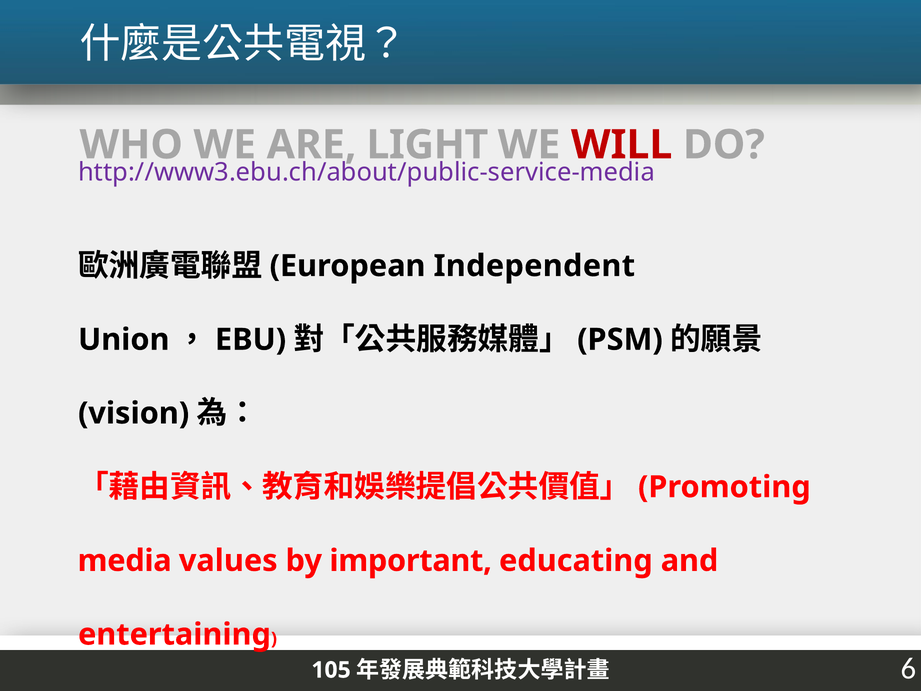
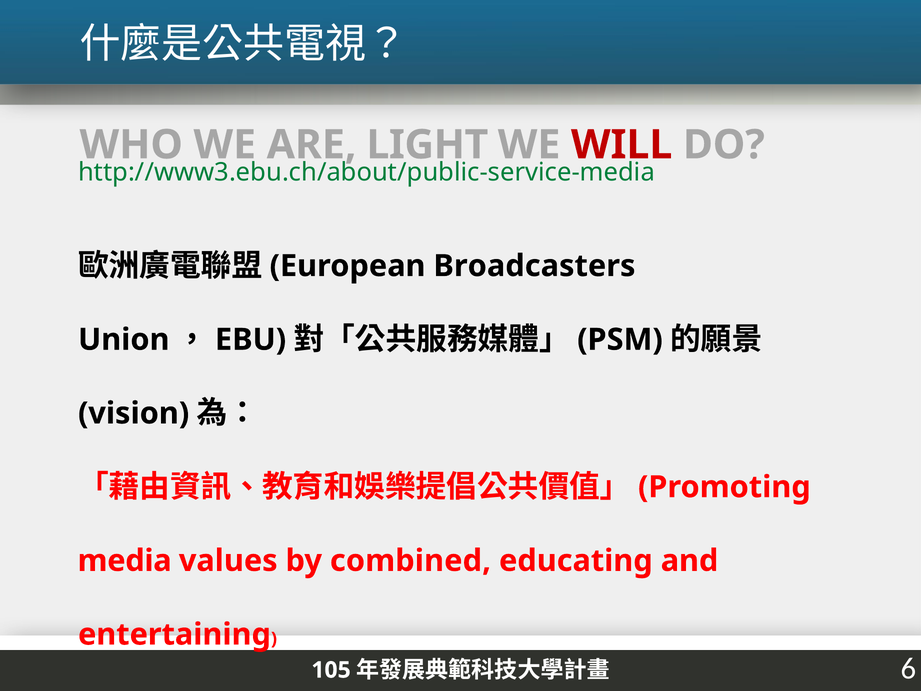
http://www3.ebu.ch/about/public-service-media colour: purple -> green (366, 172)
Independent: Independent -> Broadcasters (534, 266)
important: important -> combined (410, 561)
